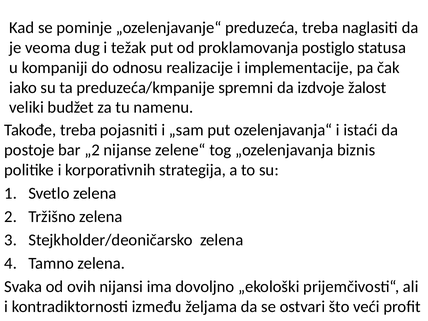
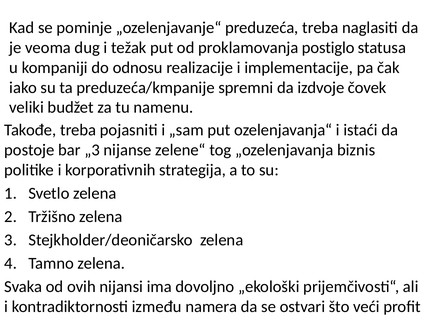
žalost: žalost -> čovek (367, 88)
„2: „2 -> „3 (92, 150)
željama: željama -> namera (211, 307)
